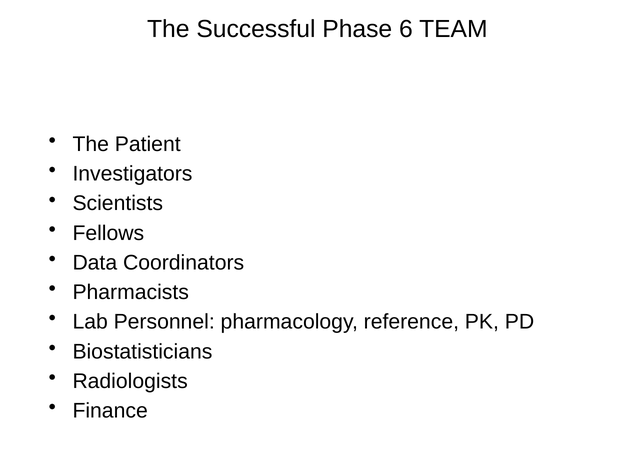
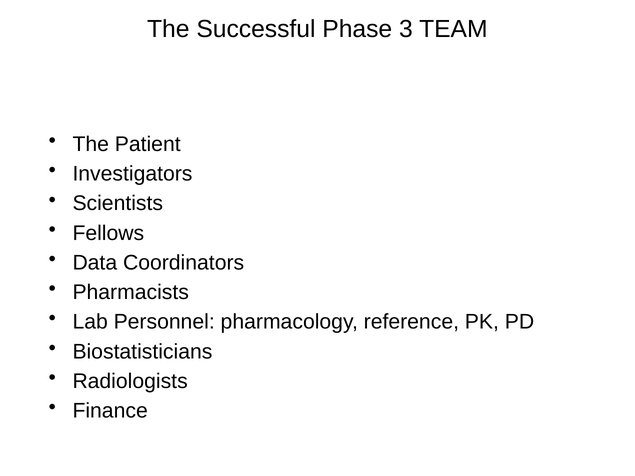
6: 6 -> 3 (406, 29)
